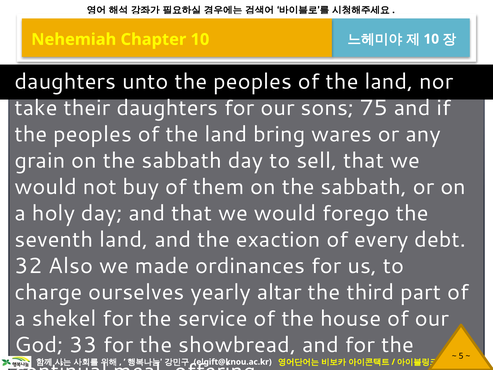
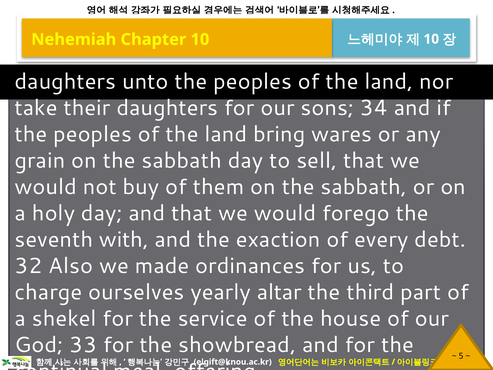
75: 75 -> 34 (374, 108)
seventh land: land -> with (124, 239)
